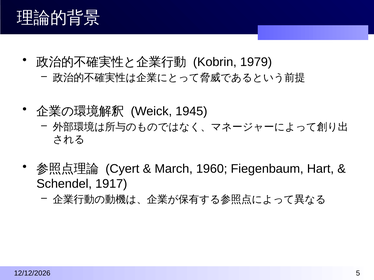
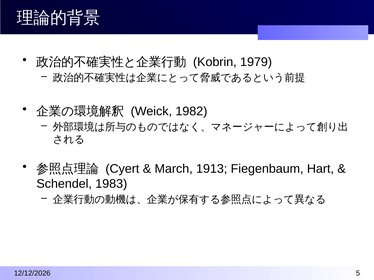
1945: 1945 -> 1982 (191, 112)
1960: 1960 -> 1913 (212, 169)
1917: 1917 -> 1983 (111, 184)
